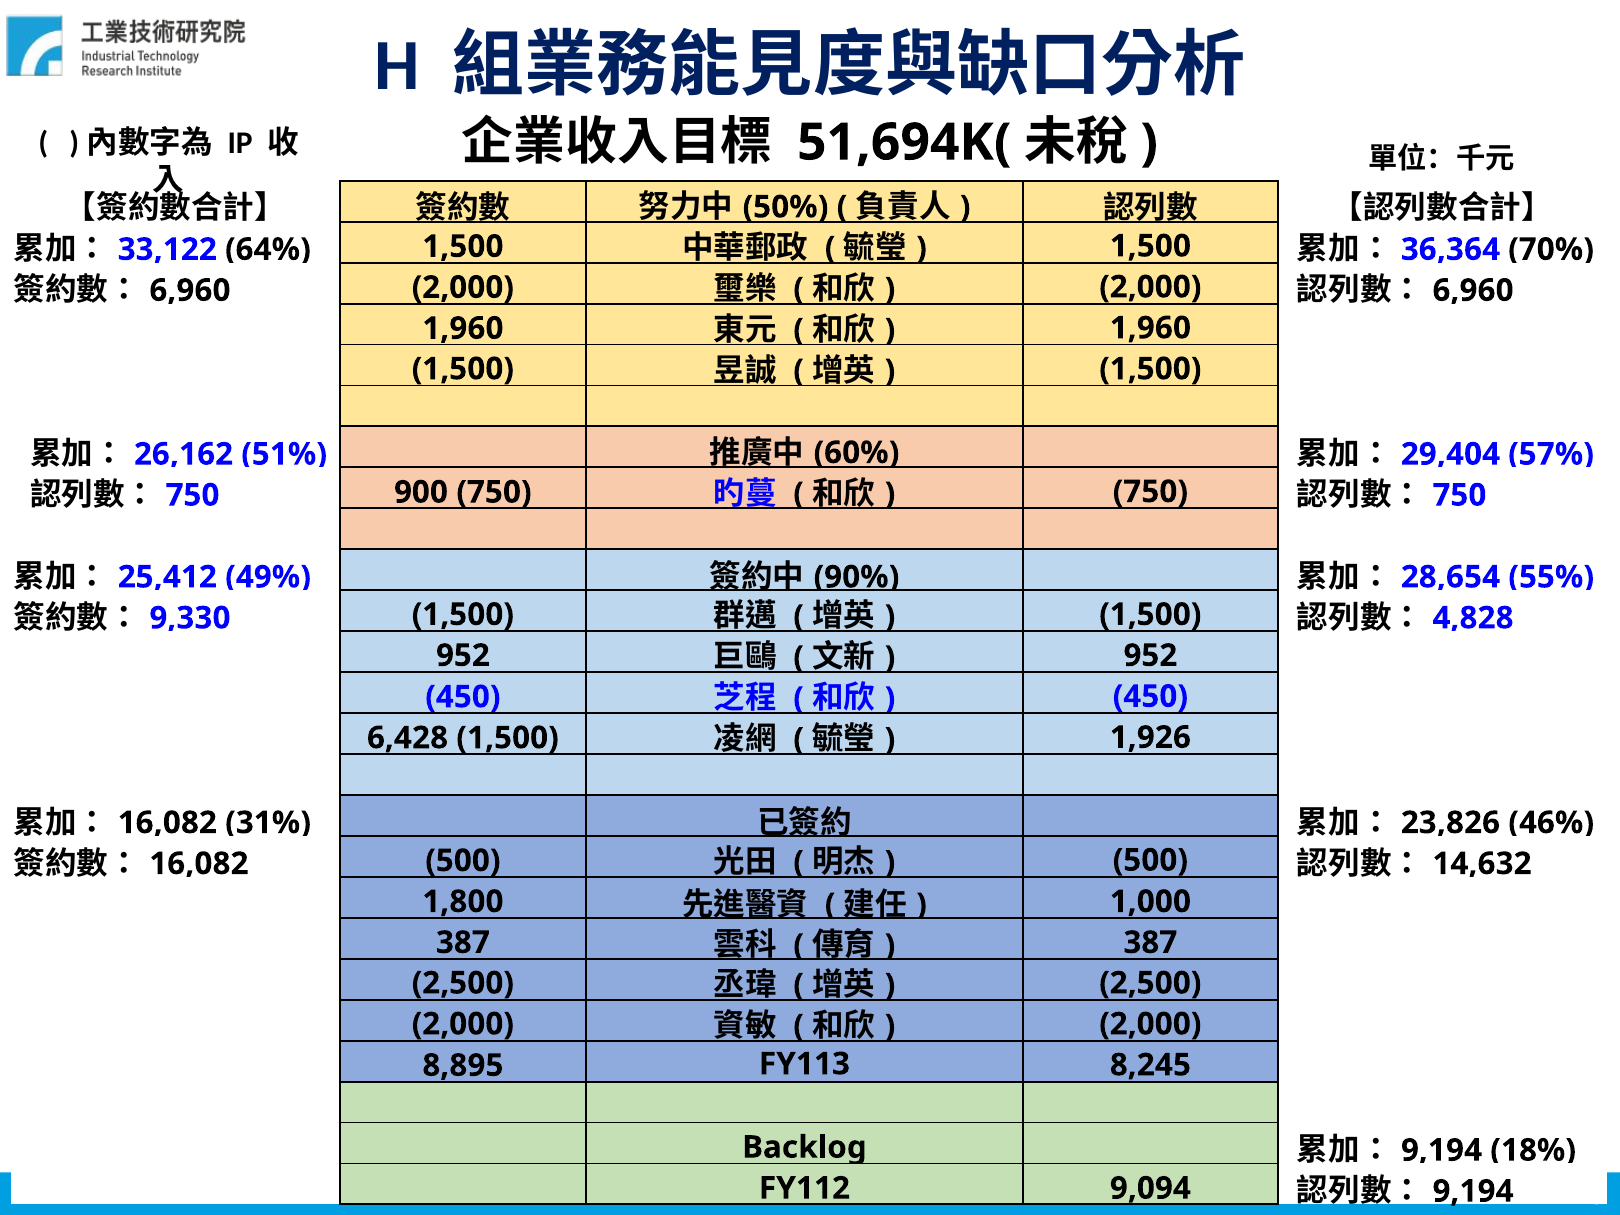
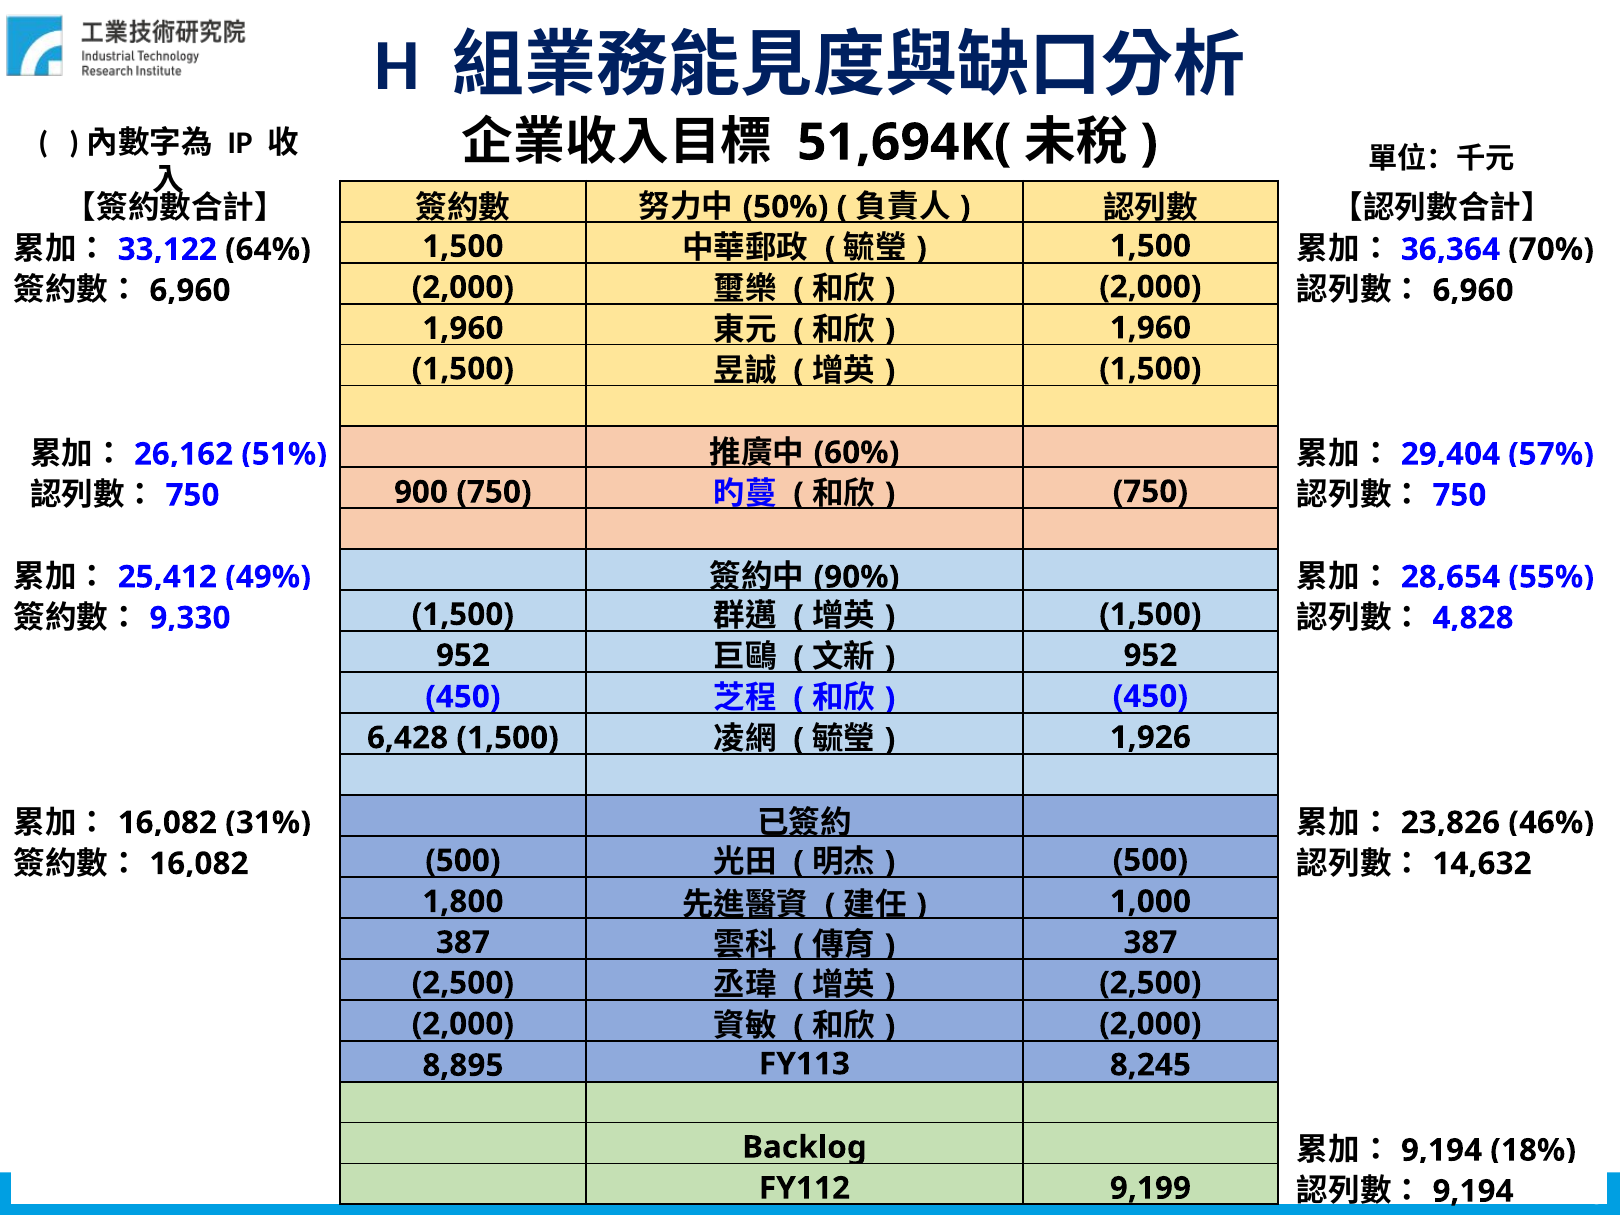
9,094: 9,094 -> 9,199 (1150, 1188)
